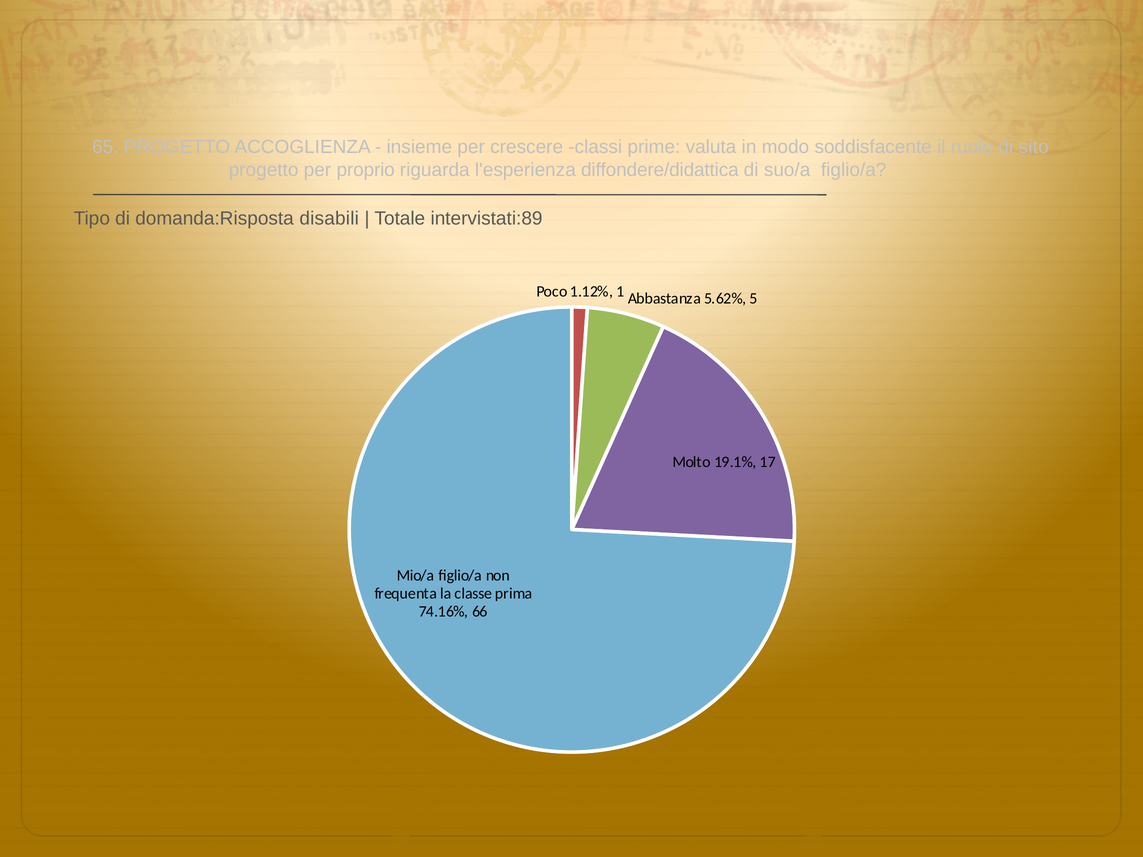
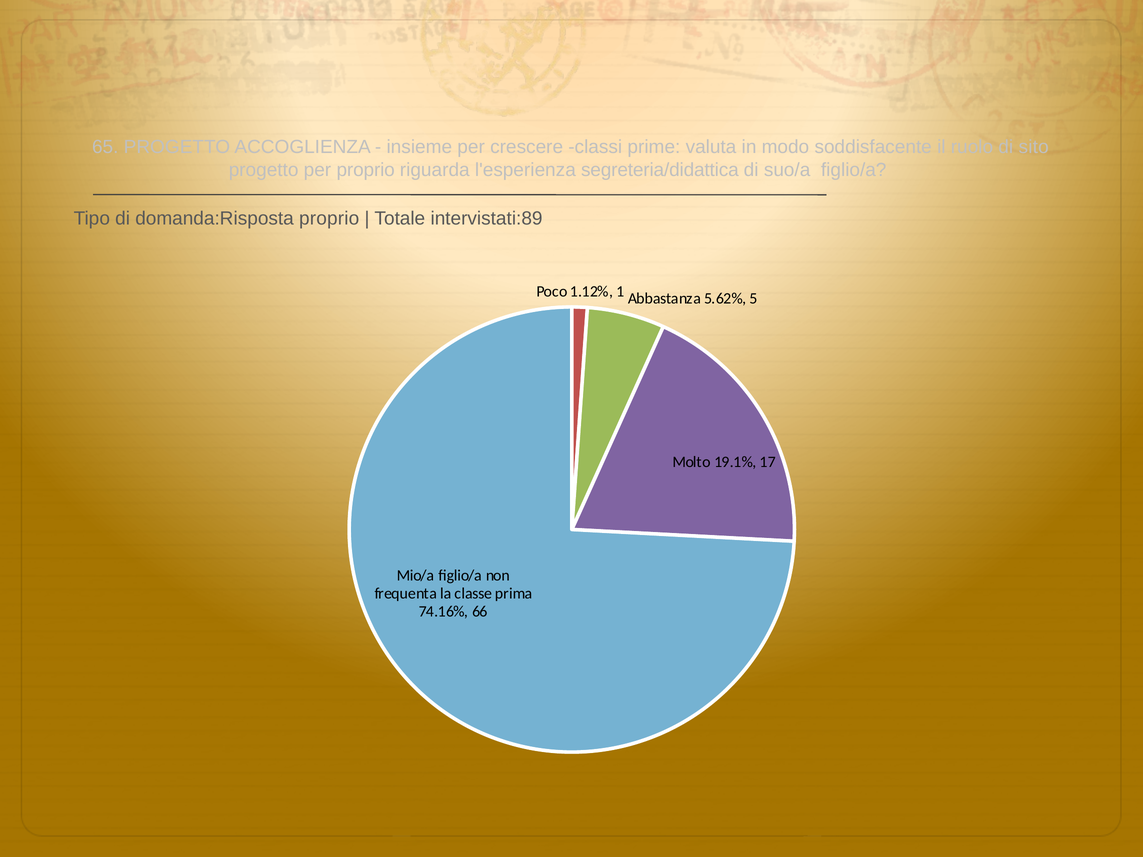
diffondere/didattica: diffondere/didattica -> segreteria/didattica (660, 170)
domanda:Risposta disabili: disabili -> proprio (329, 218)
